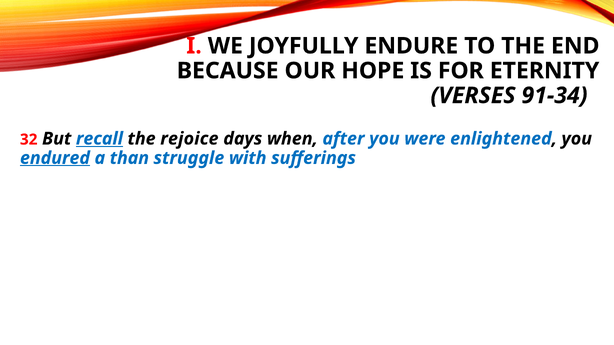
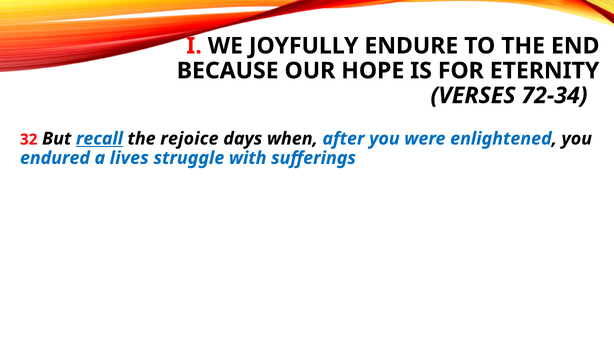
91-34: 91-34 -> 72-34 (555, 96)
endured underline: present -> none (55, 158)
than: than -> lives (129, 158)
